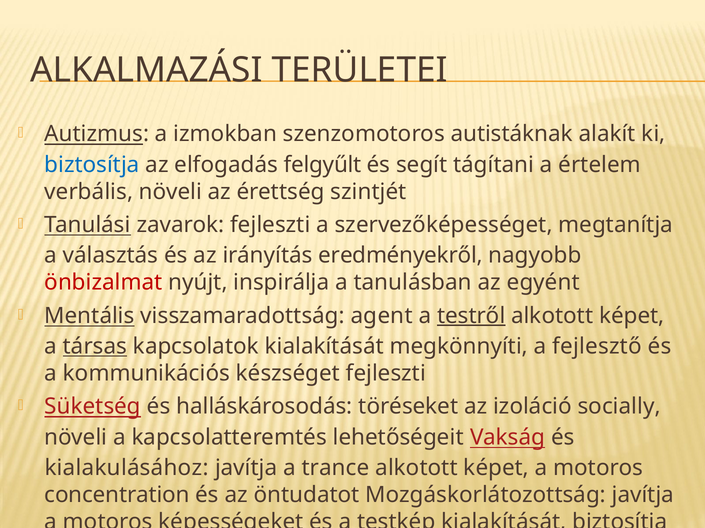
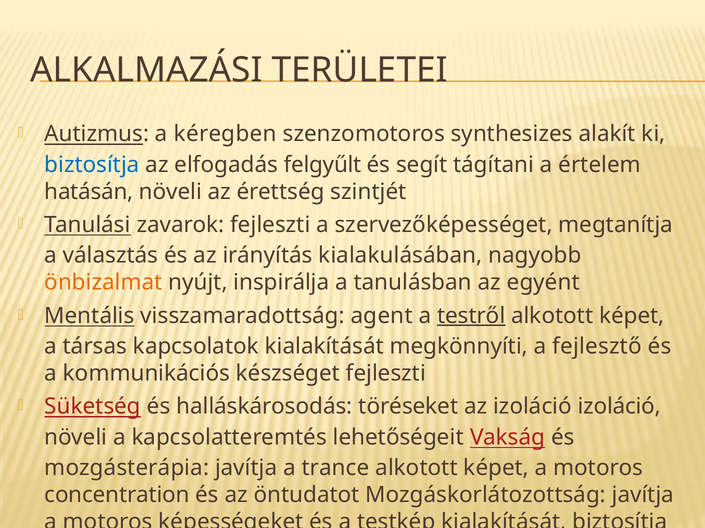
izmokban: izmokban -> kéregben (225, 134)
autistáknak: autistáknak -> synthesizes (512, 134)
verbális: verbális -> hatásán (89, 192)
eredményekről: eredményekről -> kialakulásában (400, 256)
önbizalmat colour: red -> orange (103, 283)
társas underline: present -> none (95, 347)
izoláció socially: socially -> izoláció (619, 407)
kialakulásához: kialakulásához -> mozgásterápia (127, 468)
